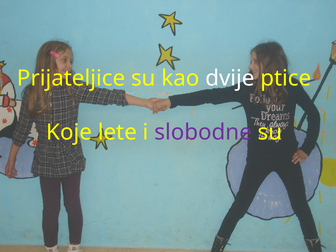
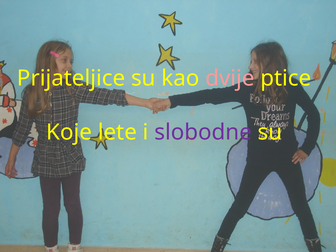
dvije colour: white -> pink (230, 78)
